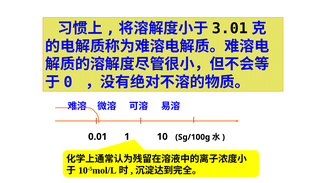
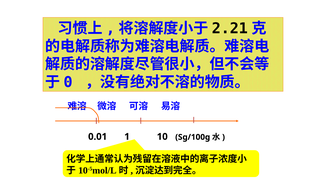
3.01: 3.01 -> 2.21 (230, 29)
